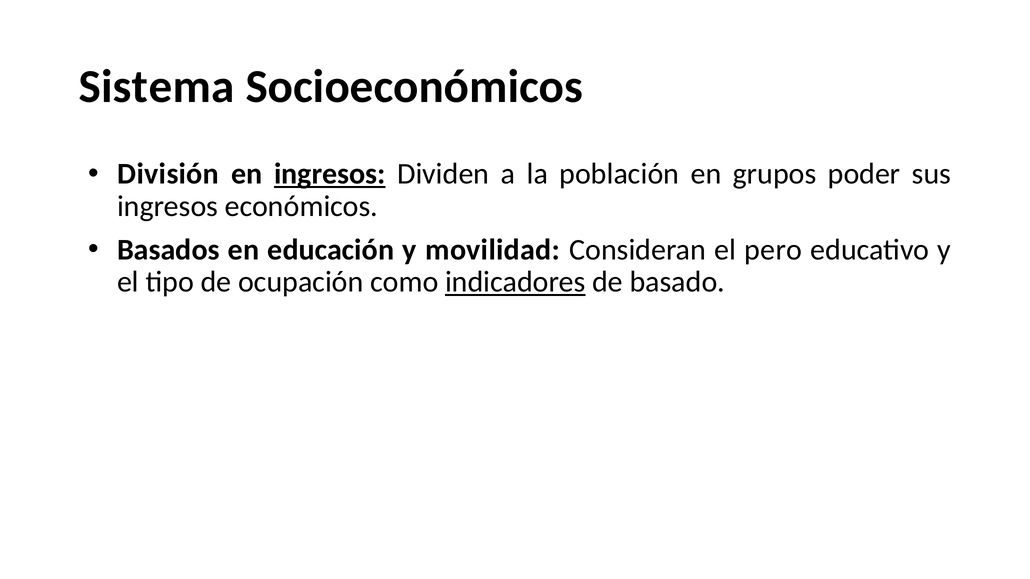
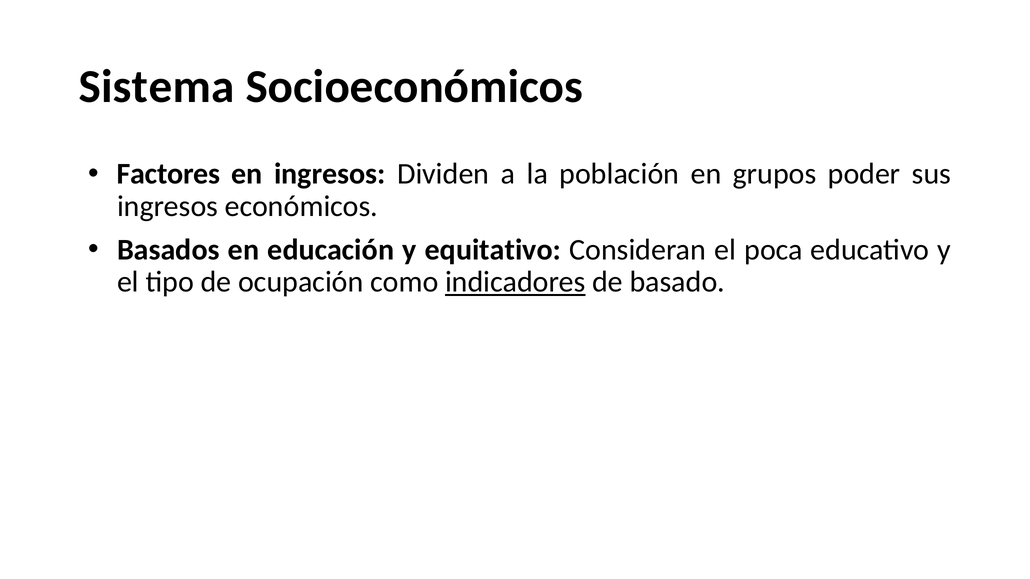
División: División -> Factores (169, 174)
ingresos underline: present -> none (330, 174)
movilidad: movilidad -> equitativo (493, 250)
pero: pero -> poca (773, 250)
